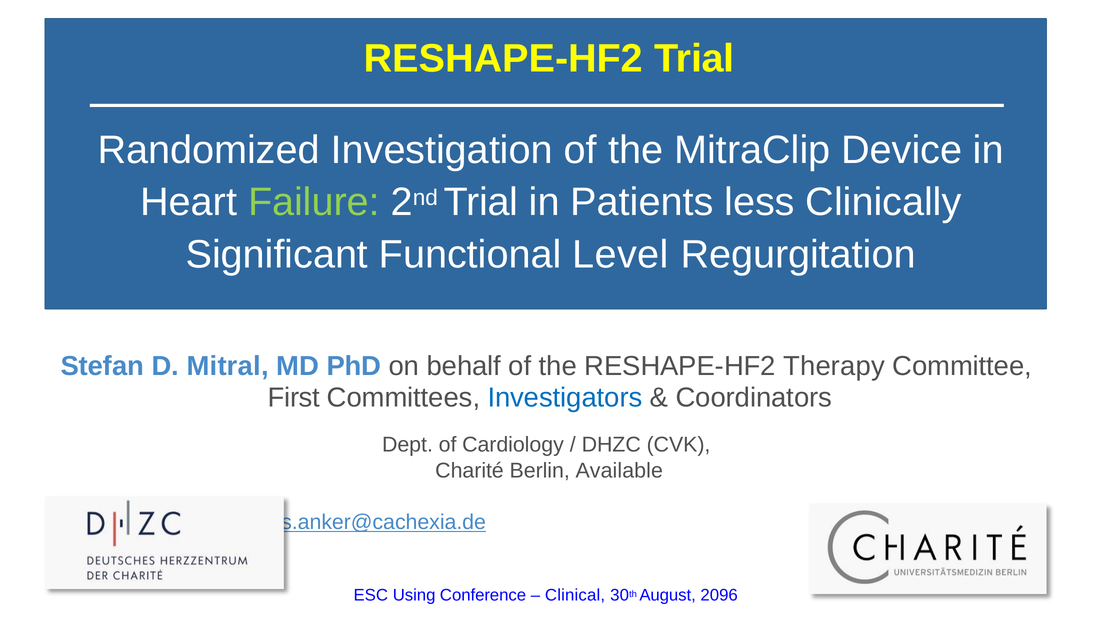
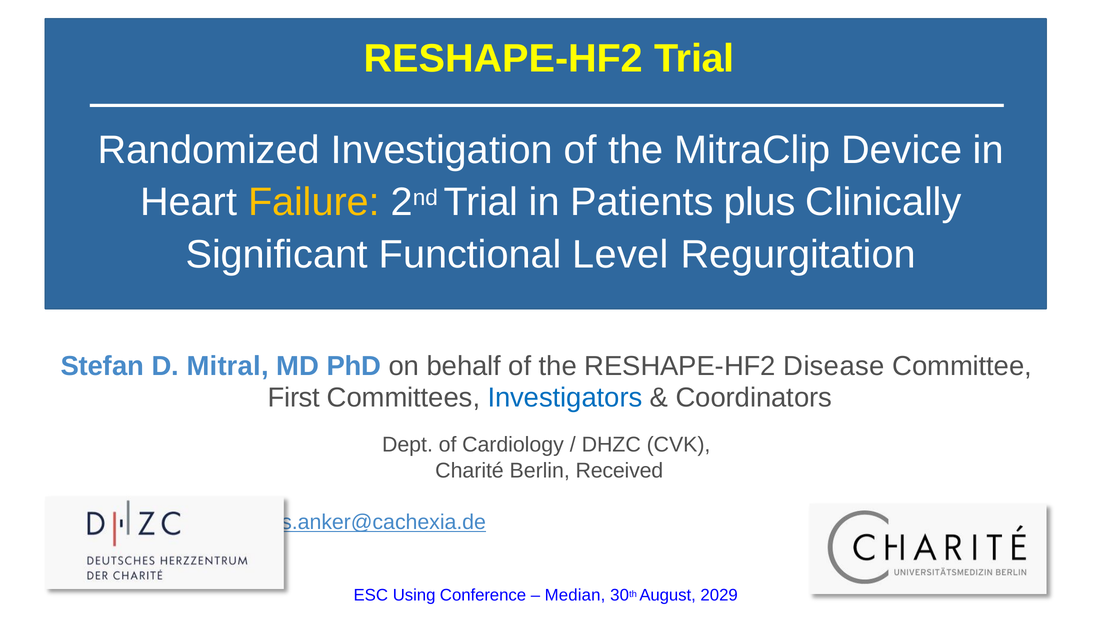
Failure colour: light green -> yellow (314, 202)
less: less -> plus (760, 202)
Therapy: Therapy -> Disease (834, 366)
Available: Available -> Received (619, 471)
Clinical: Clinical -> Median (575, 596)
2096: 2096 -> 2029 (719, 596)
